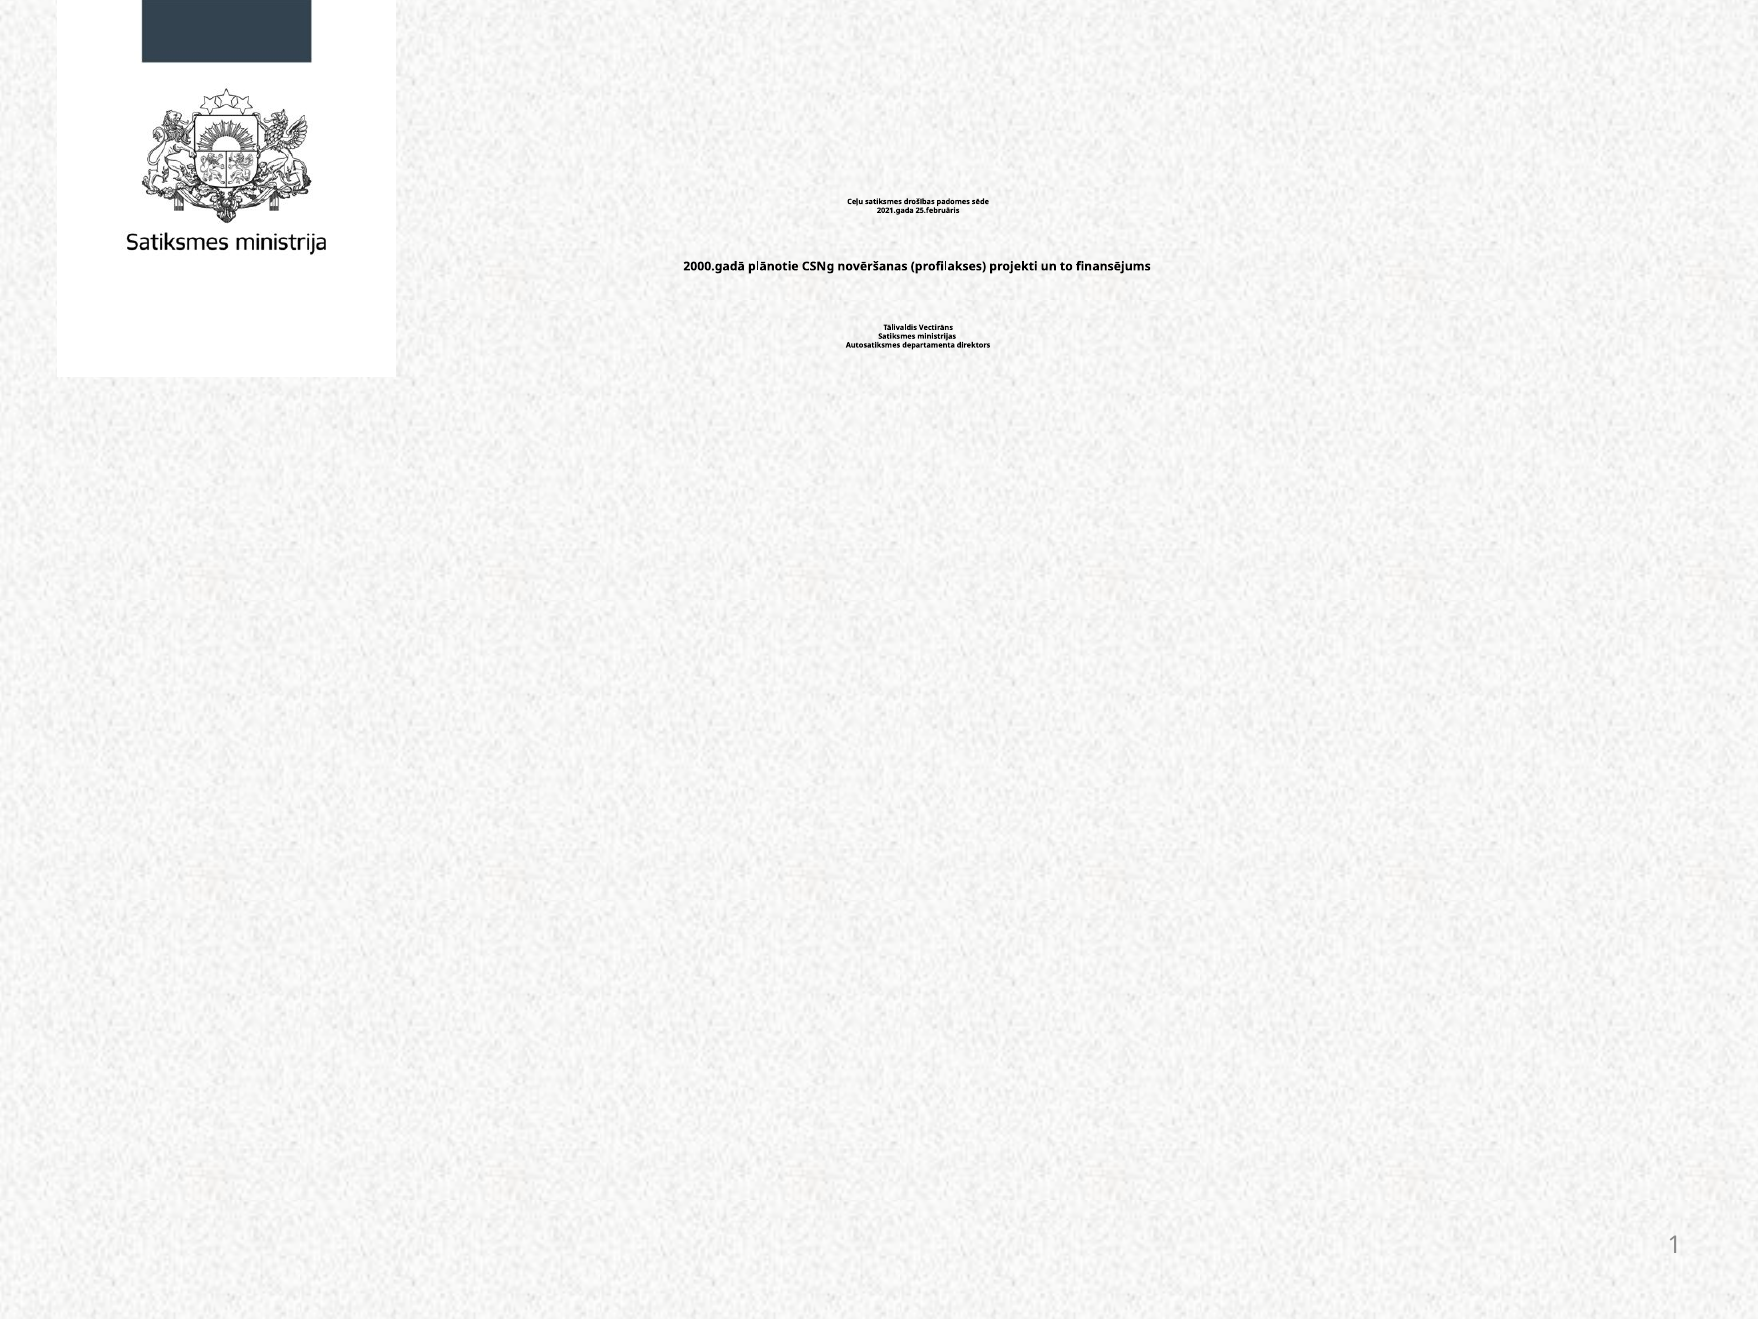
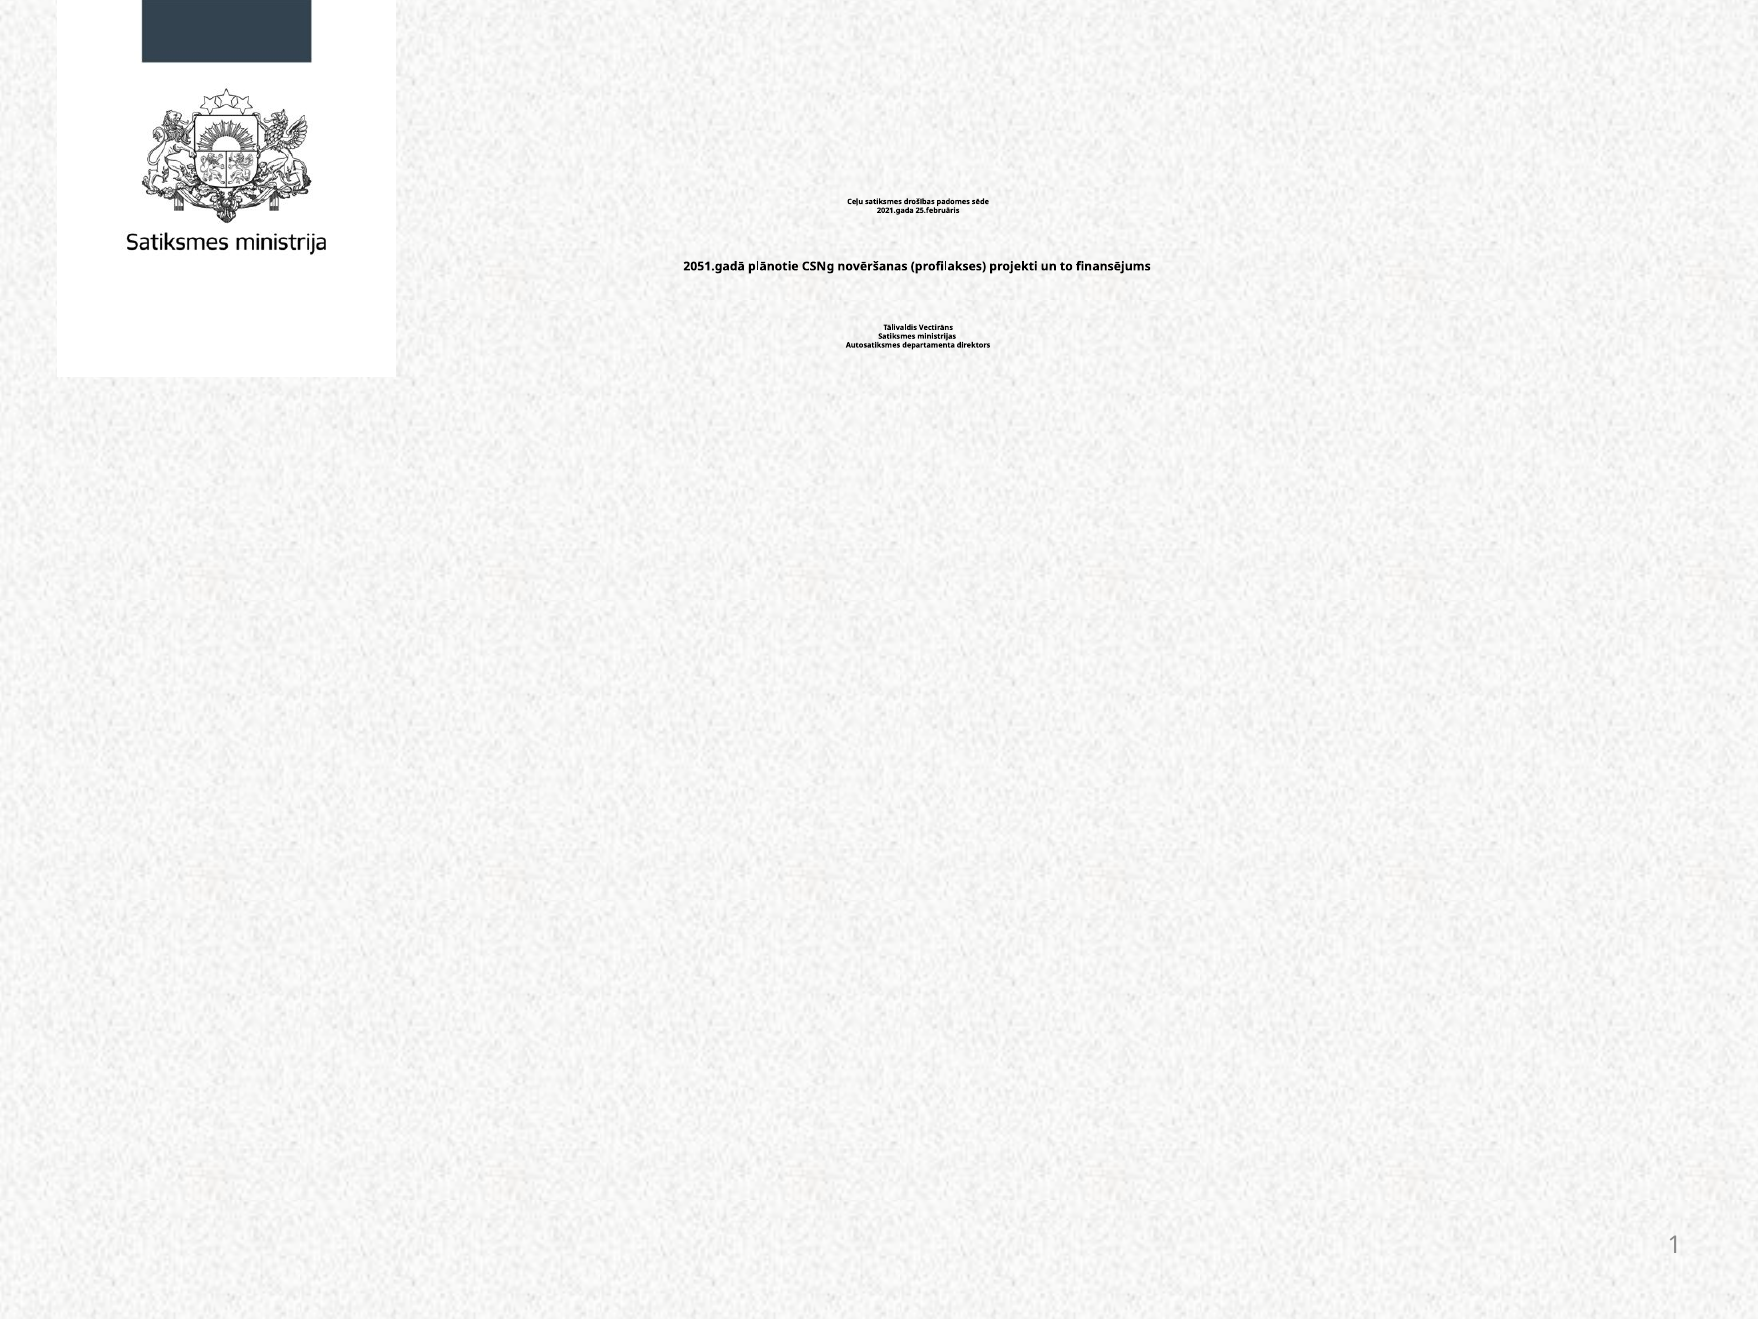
2000.gadā: 2000.gadā -> 2051.gadā (714, 266)
